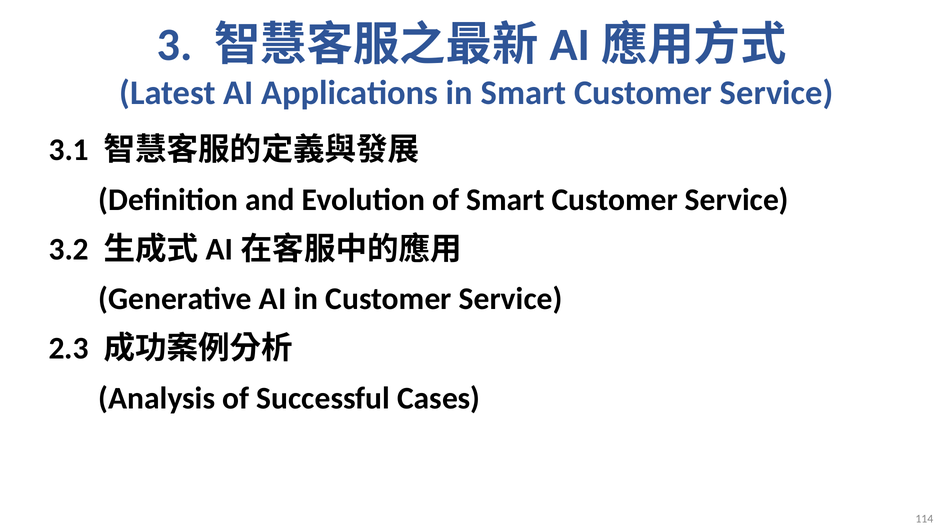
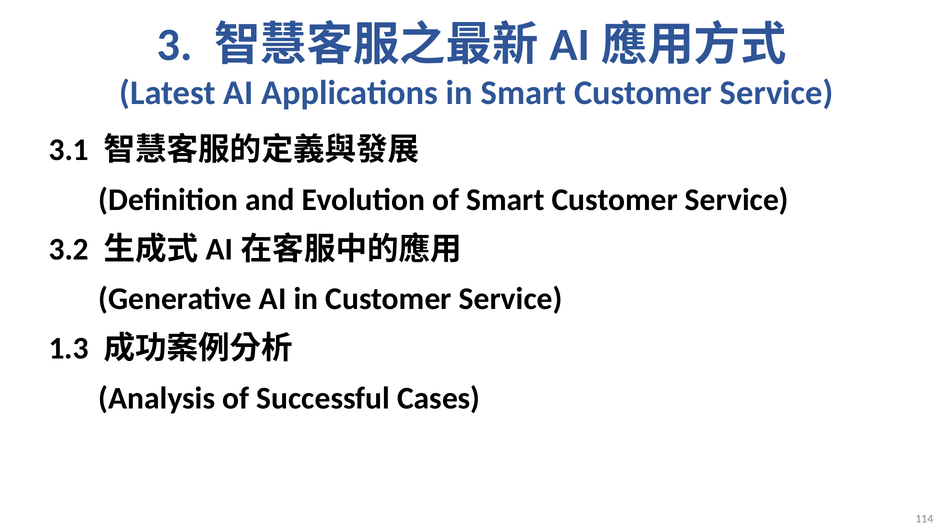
2.3: 2.3 -> 1.3 (69, 349)
